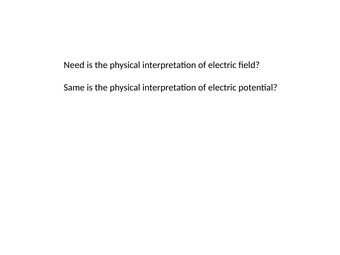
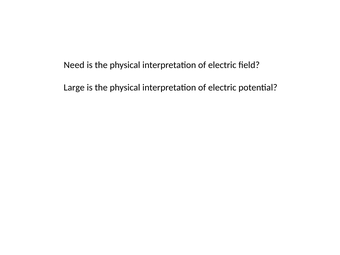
Same: Same -> Large (74, 88)
